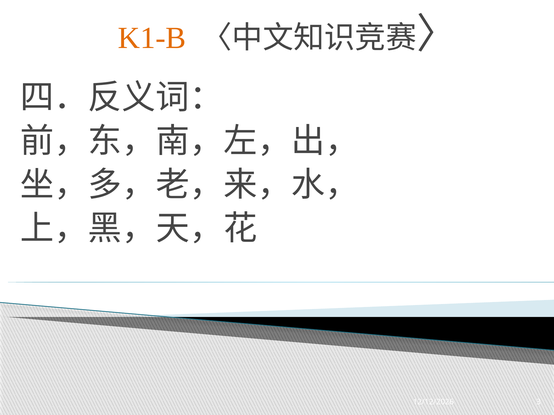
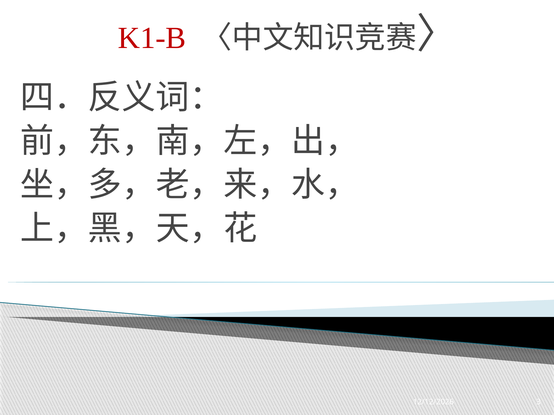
K1-B colour: orange -> red (152, 38)
